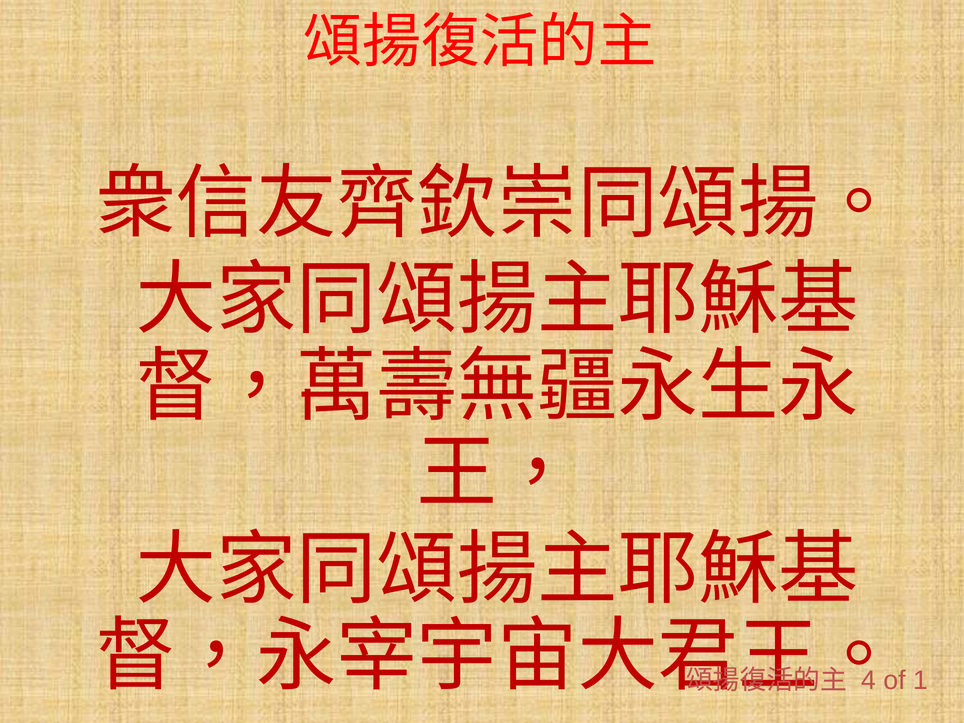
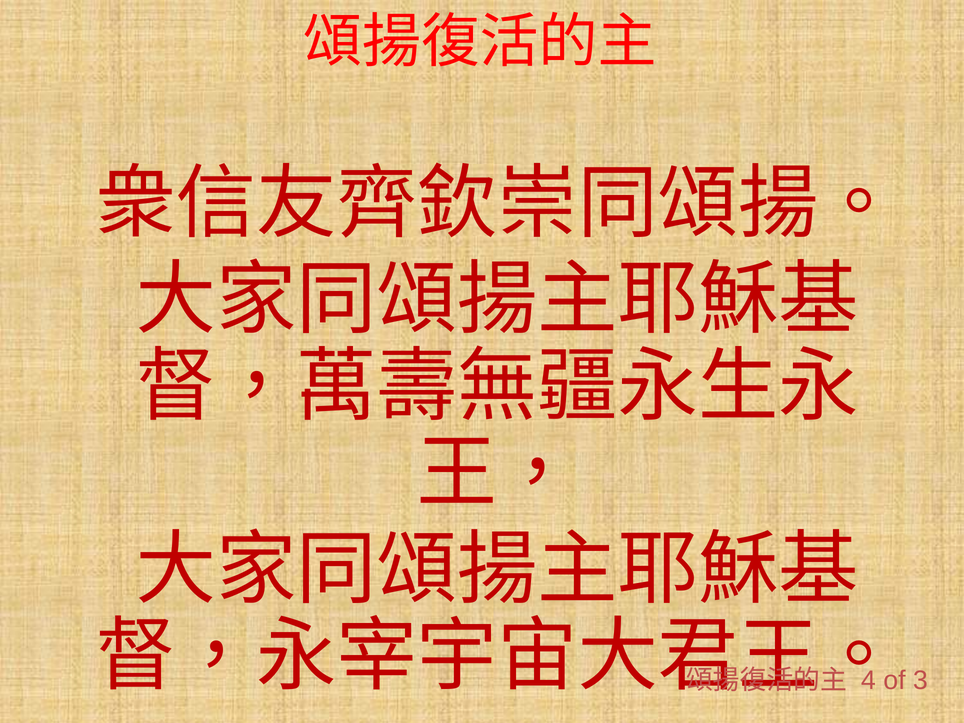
1: 1 -> 3 (920, 680)
